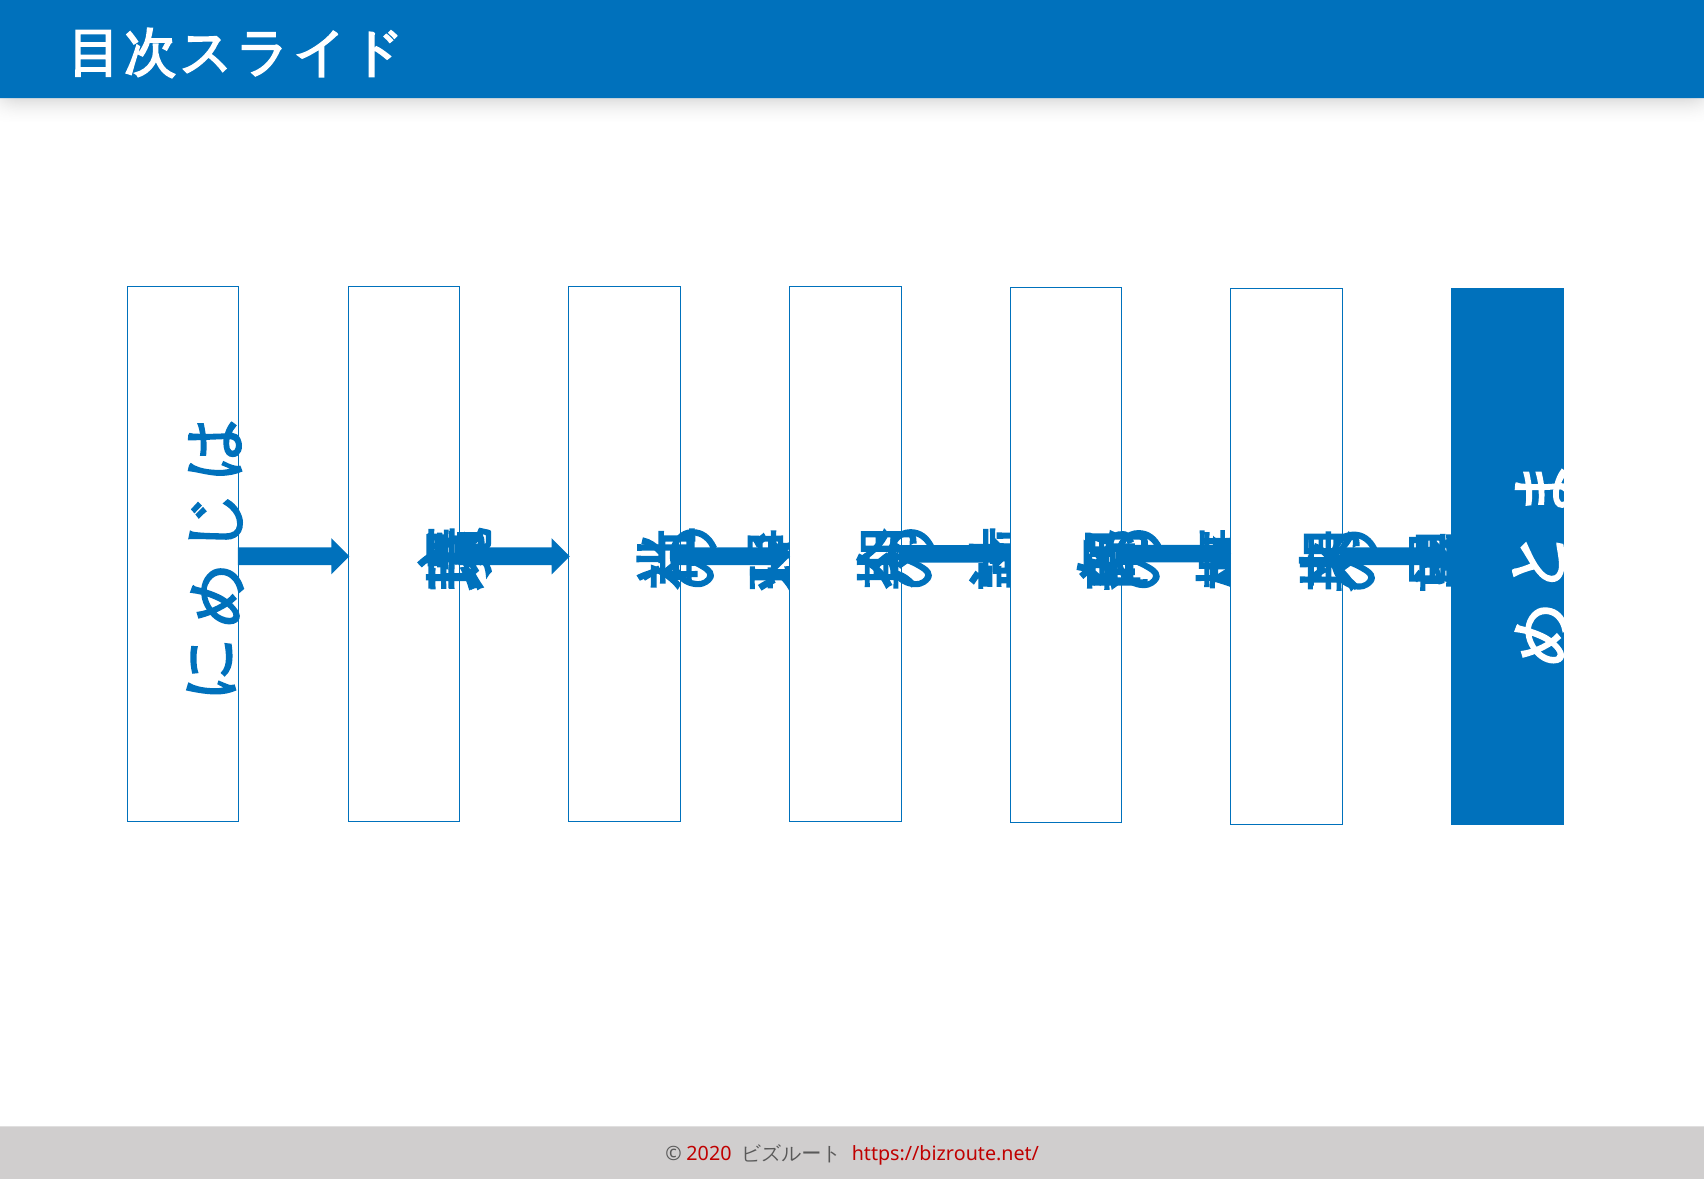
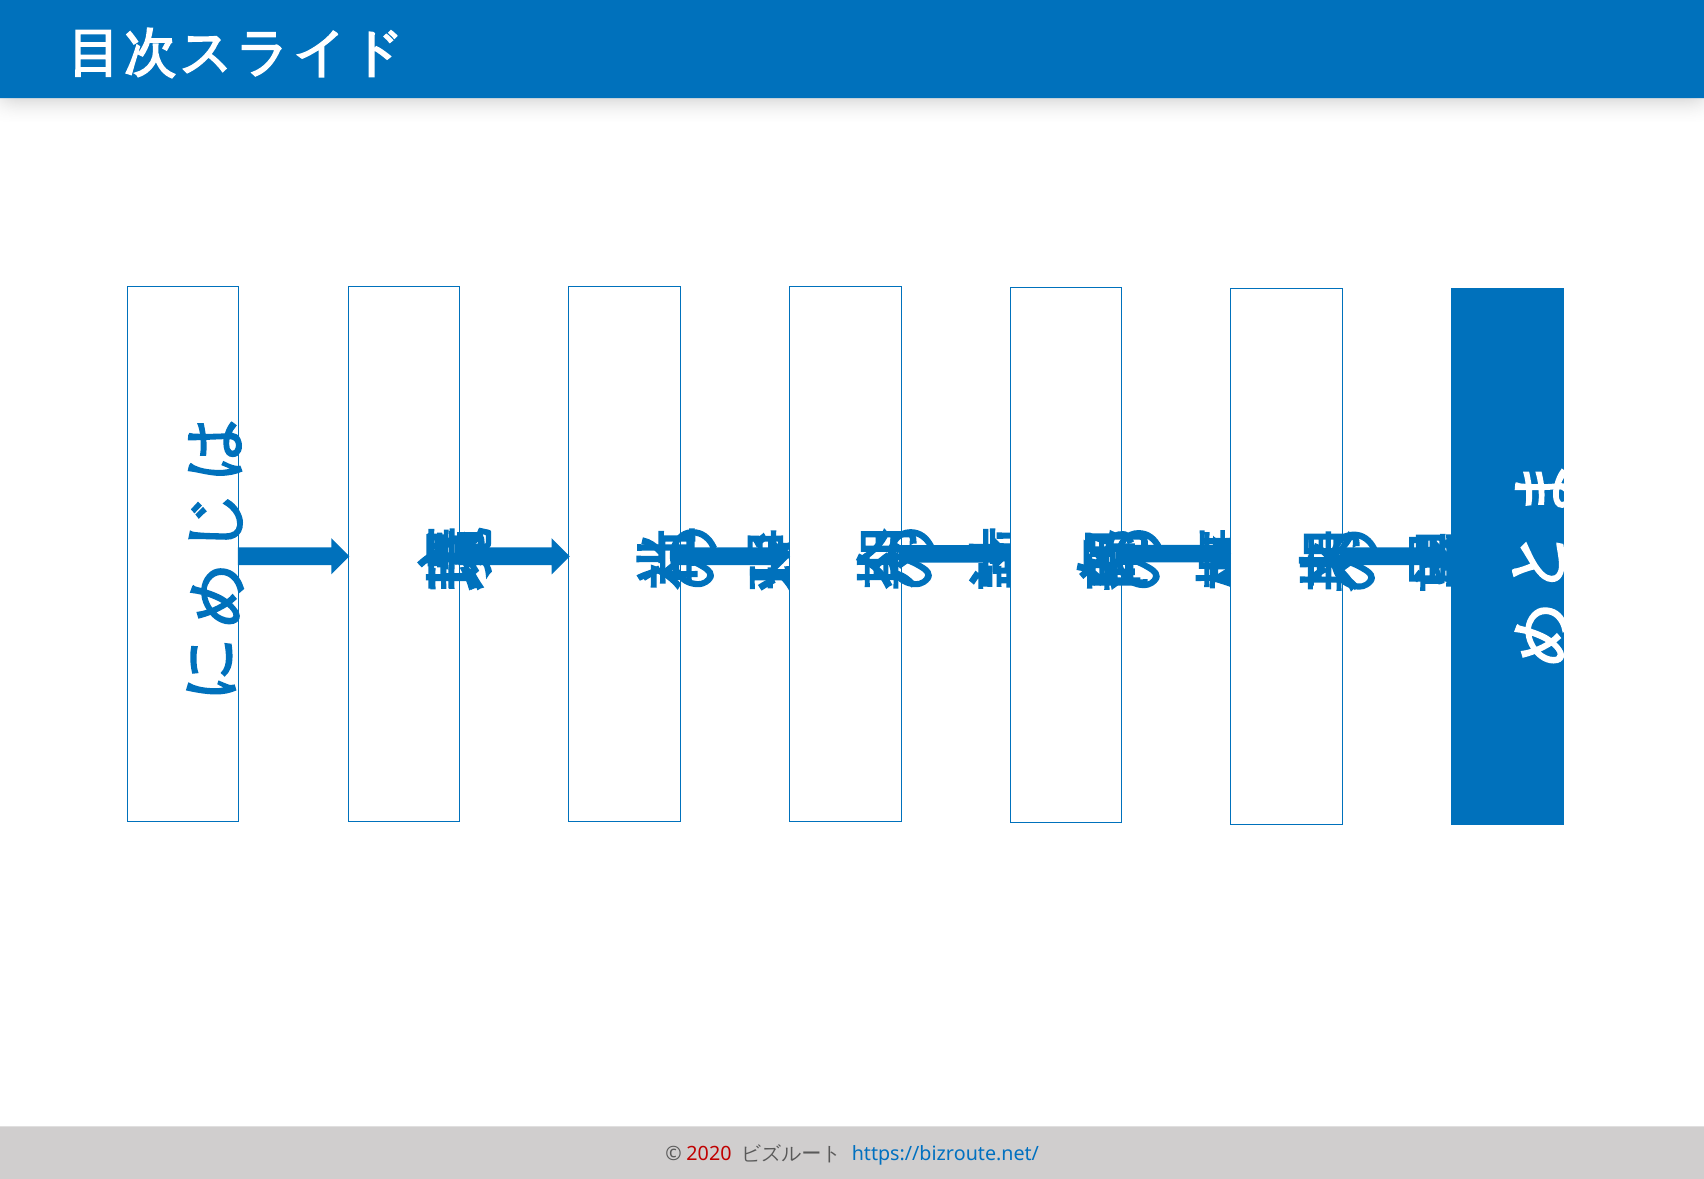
https://bizroute.net/ colour: red -> blue (945, 1155)
